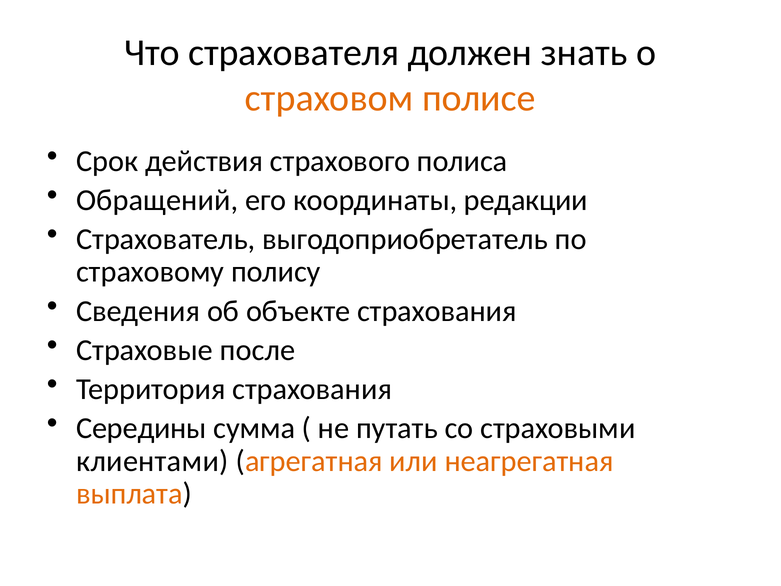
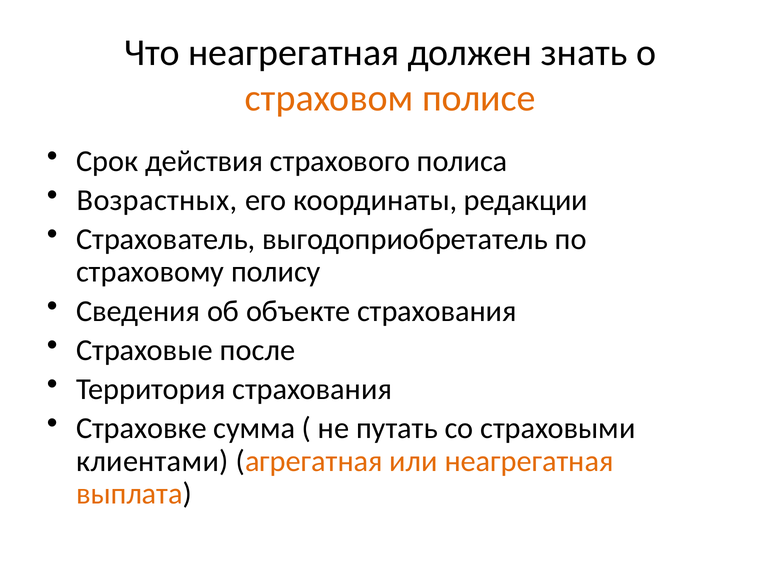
Что страхователя: страхователя -> неагрегатная (294, 53)
Обращений: Обращений -> Возрастных (157, 200)
Середины: Середины -> Страховке (141, 428)
